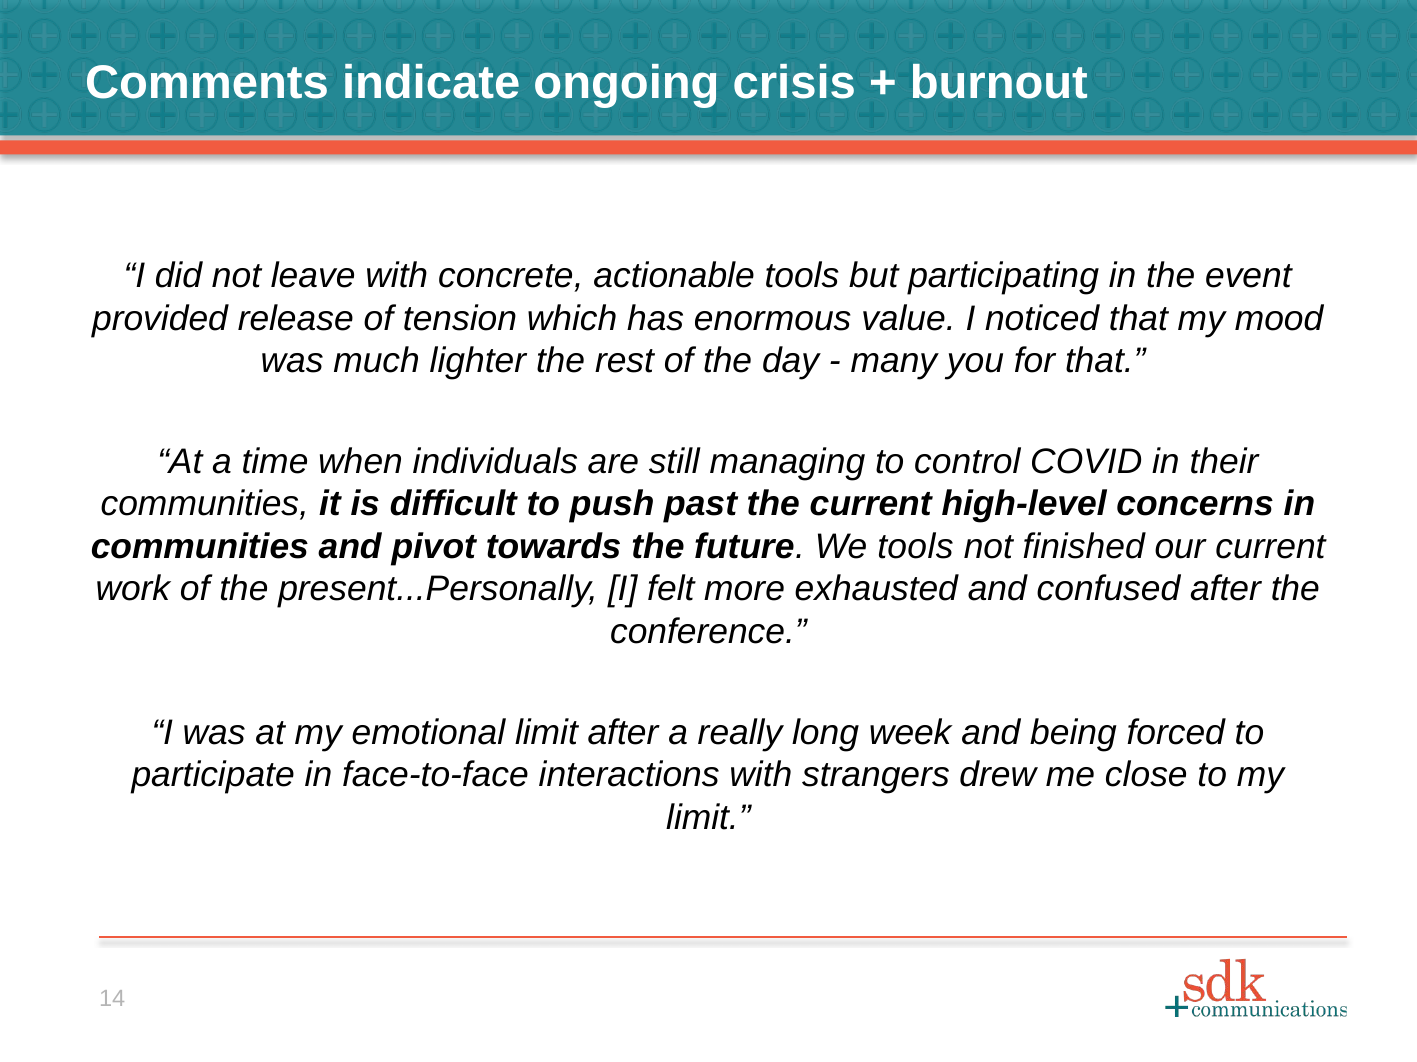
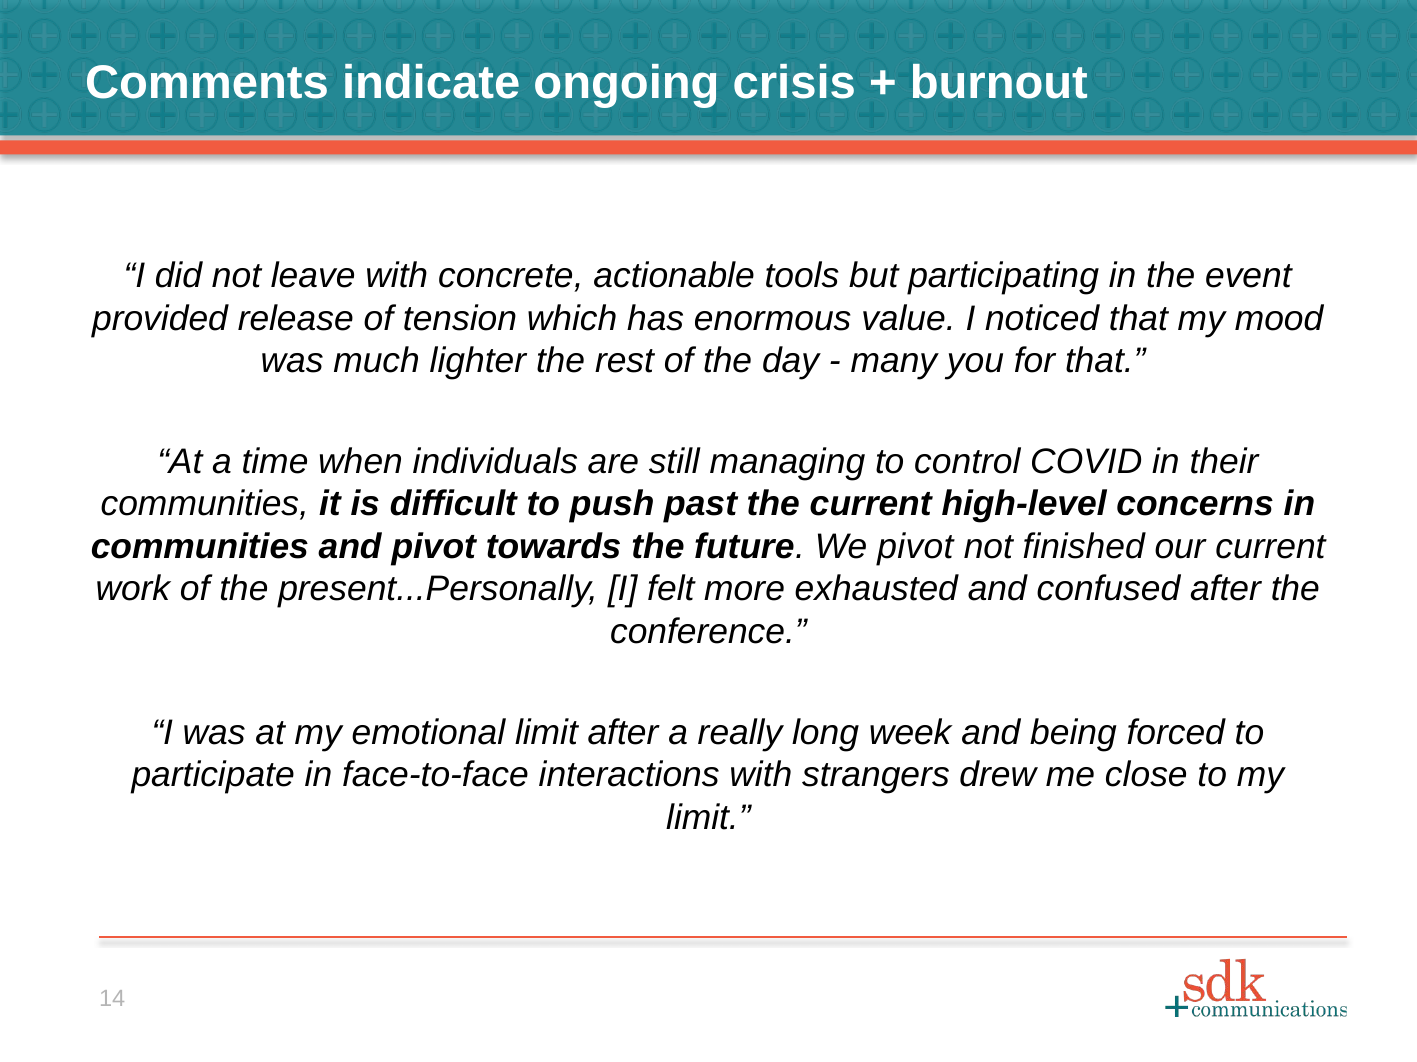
We tools: tools -> pivot (915, 547)
